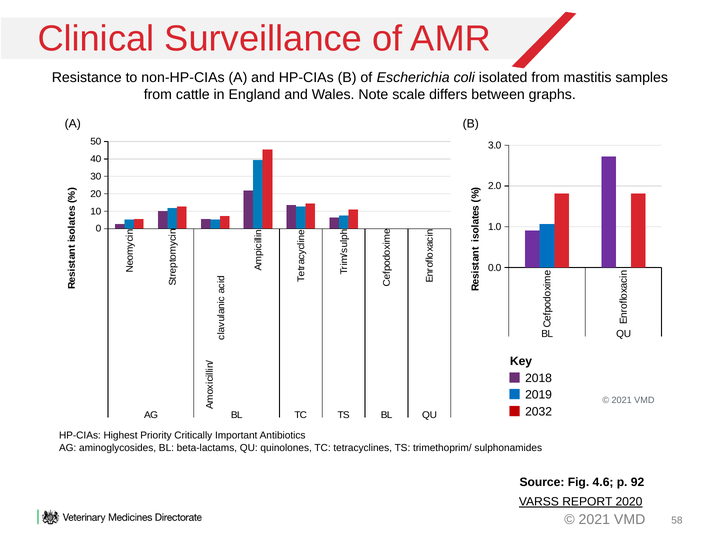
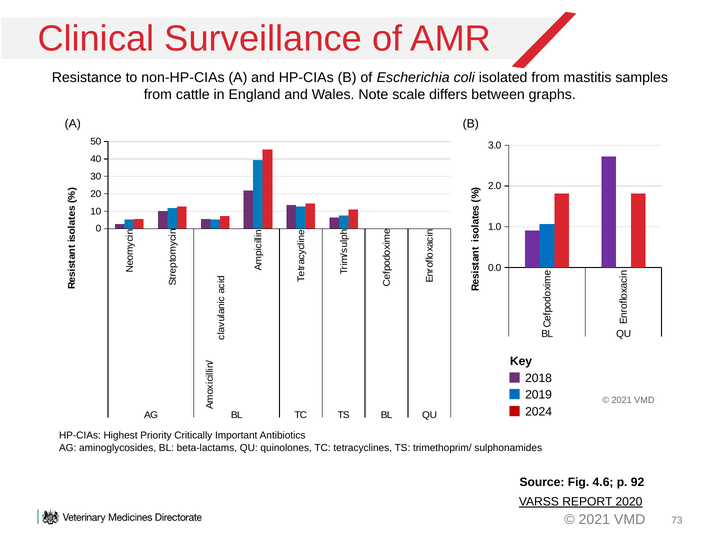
2032: 2032 -> 2024 (539, 411)
58: 58 -> 73 (677, 520)
